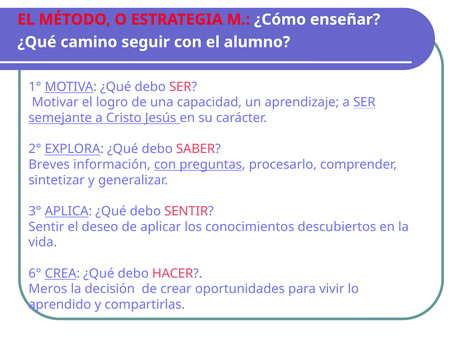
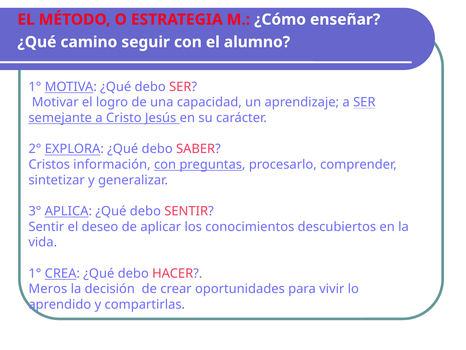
Breves: Breves -> Cristos (49, 164)
6°: 6° -> 1° (35, 273)
